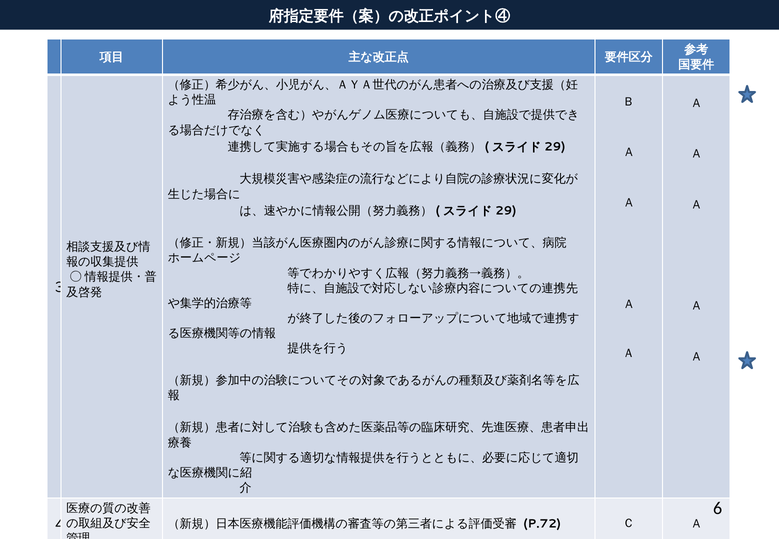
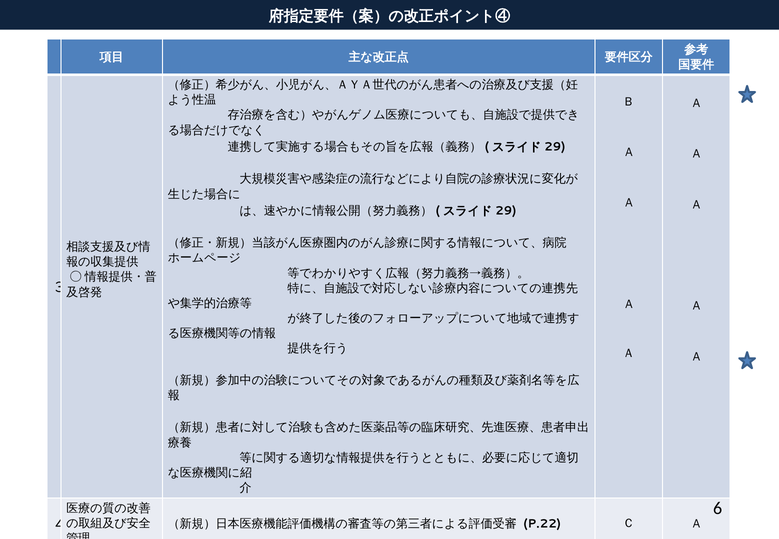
P.72: P.72 -> P.22 (542, 524)
